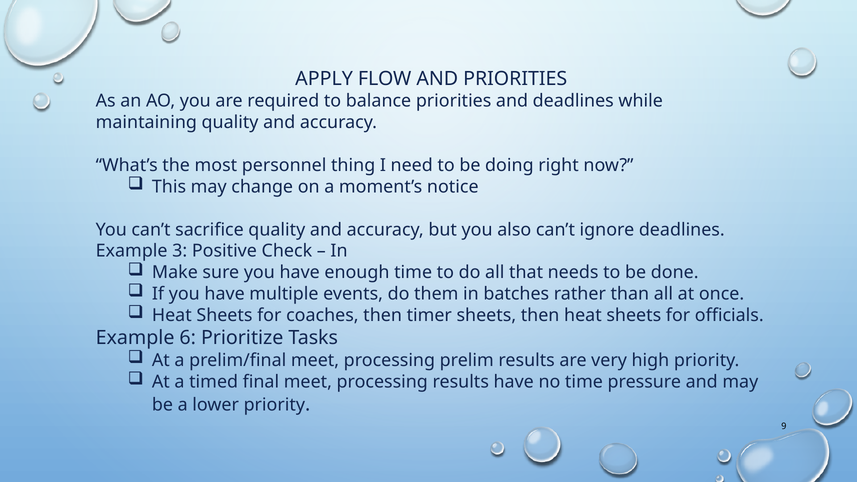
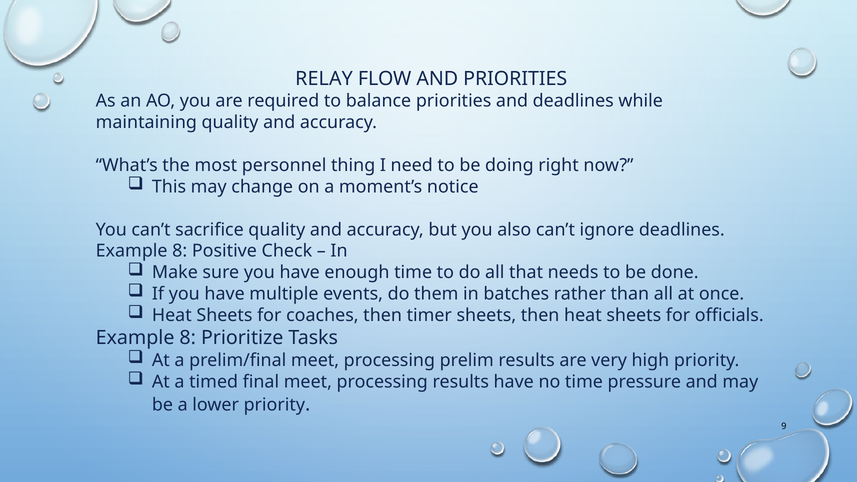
APPLY: APPLY -> RELAY (324, 79)
3: 3 -> 8 (180, 251)
6: 6 -> 8 (188, 338)
